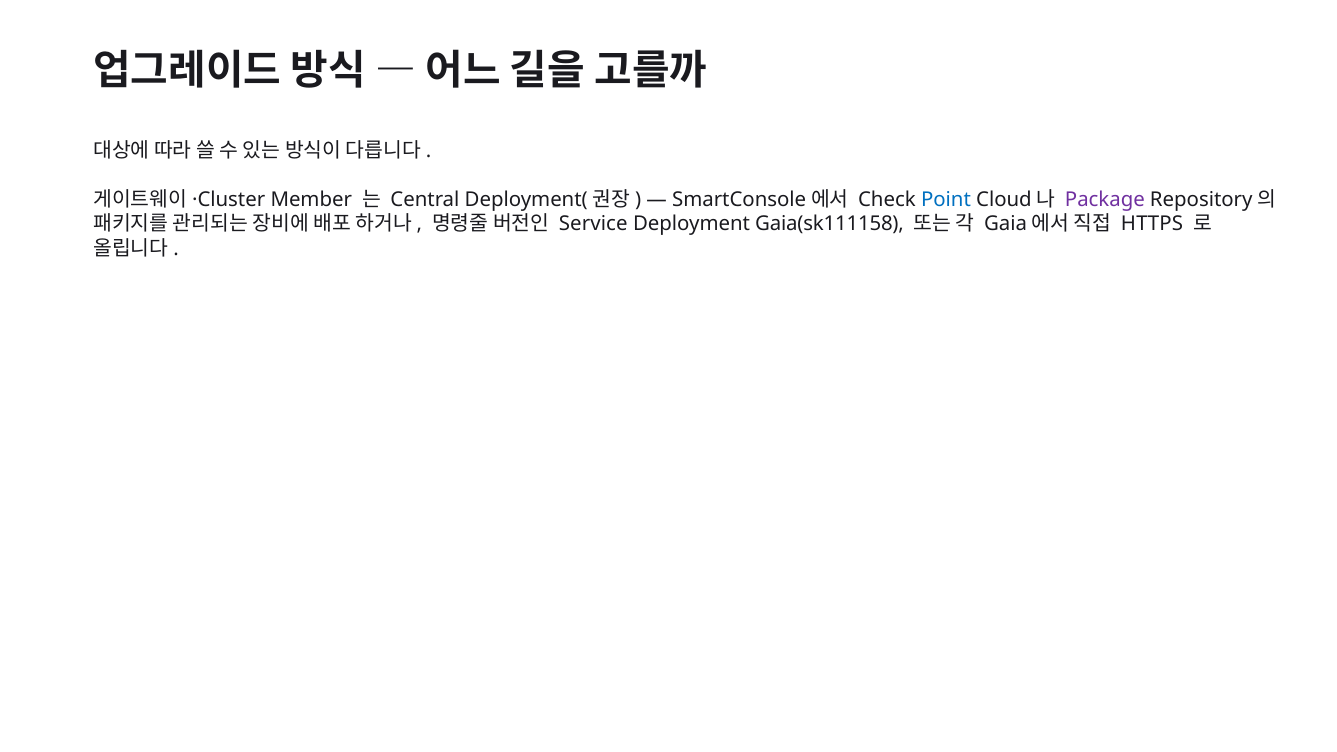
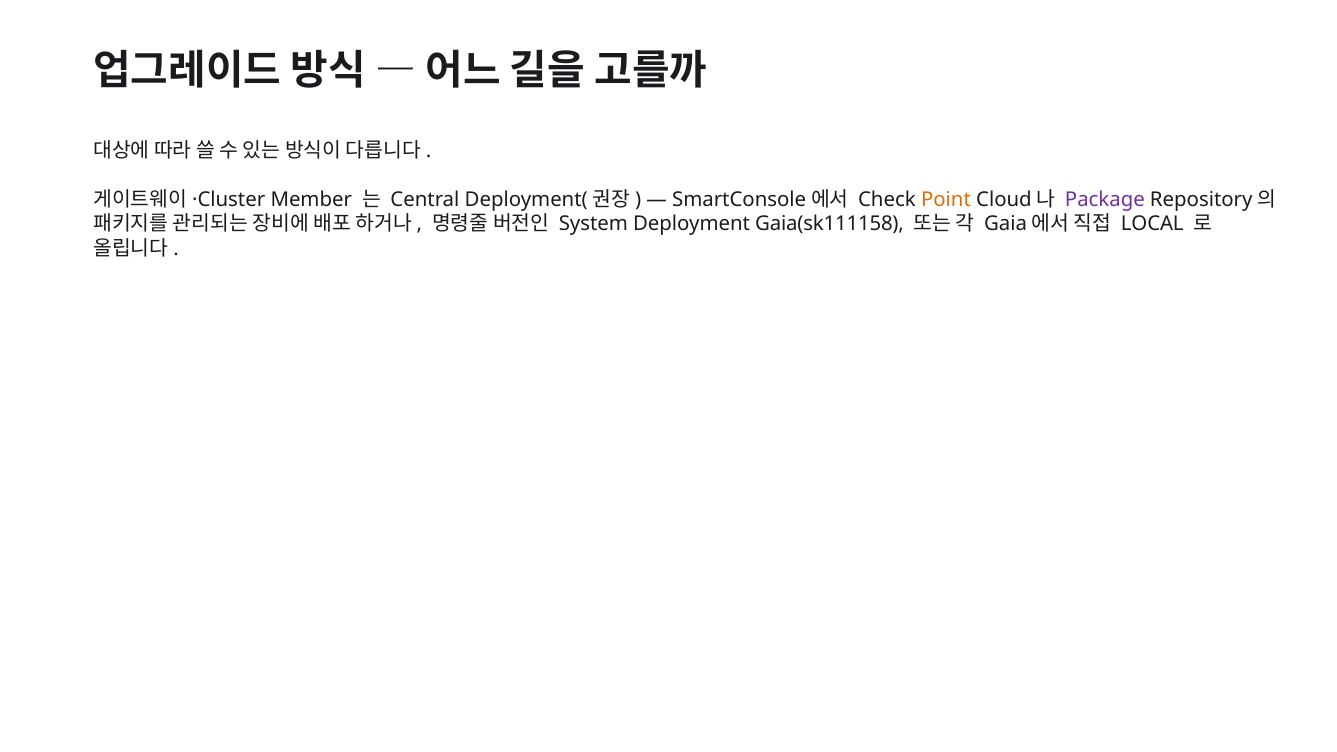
Point colour: blue -> orange (946, 200)
Service: Service -> System (593, 224)
HTTPS: HTTPS -> LOCAL (1152, 224)
